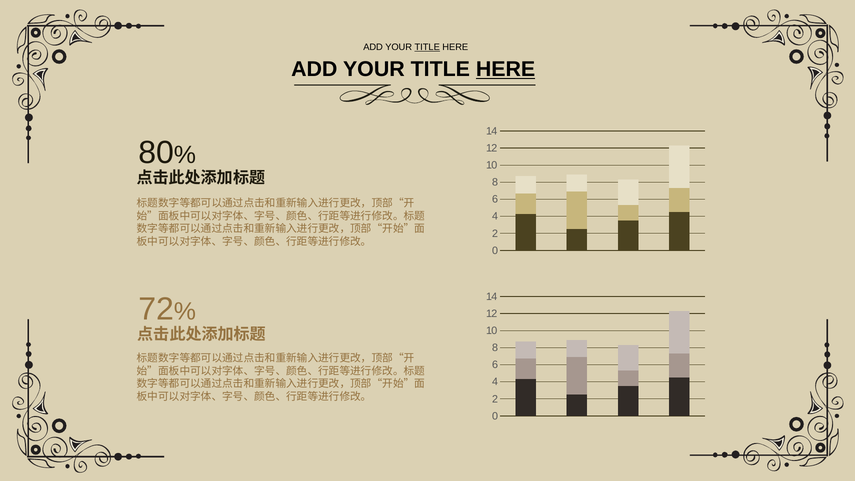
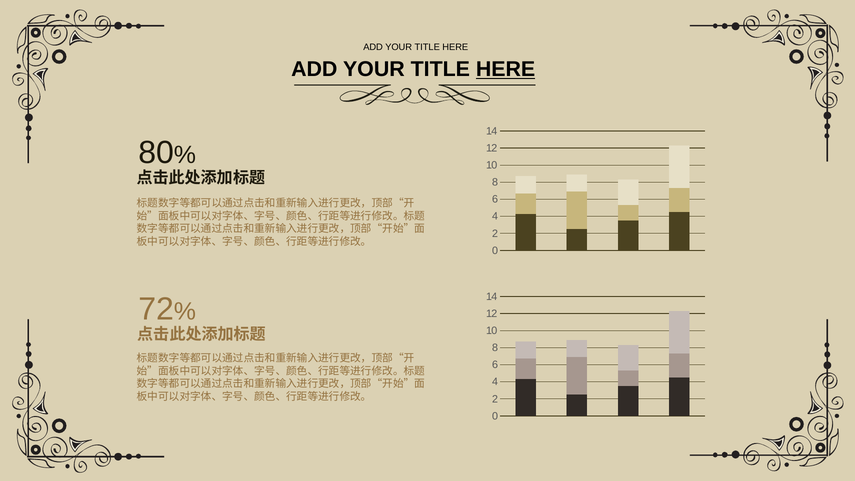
TITLE underline: present -> none (427, 47)
